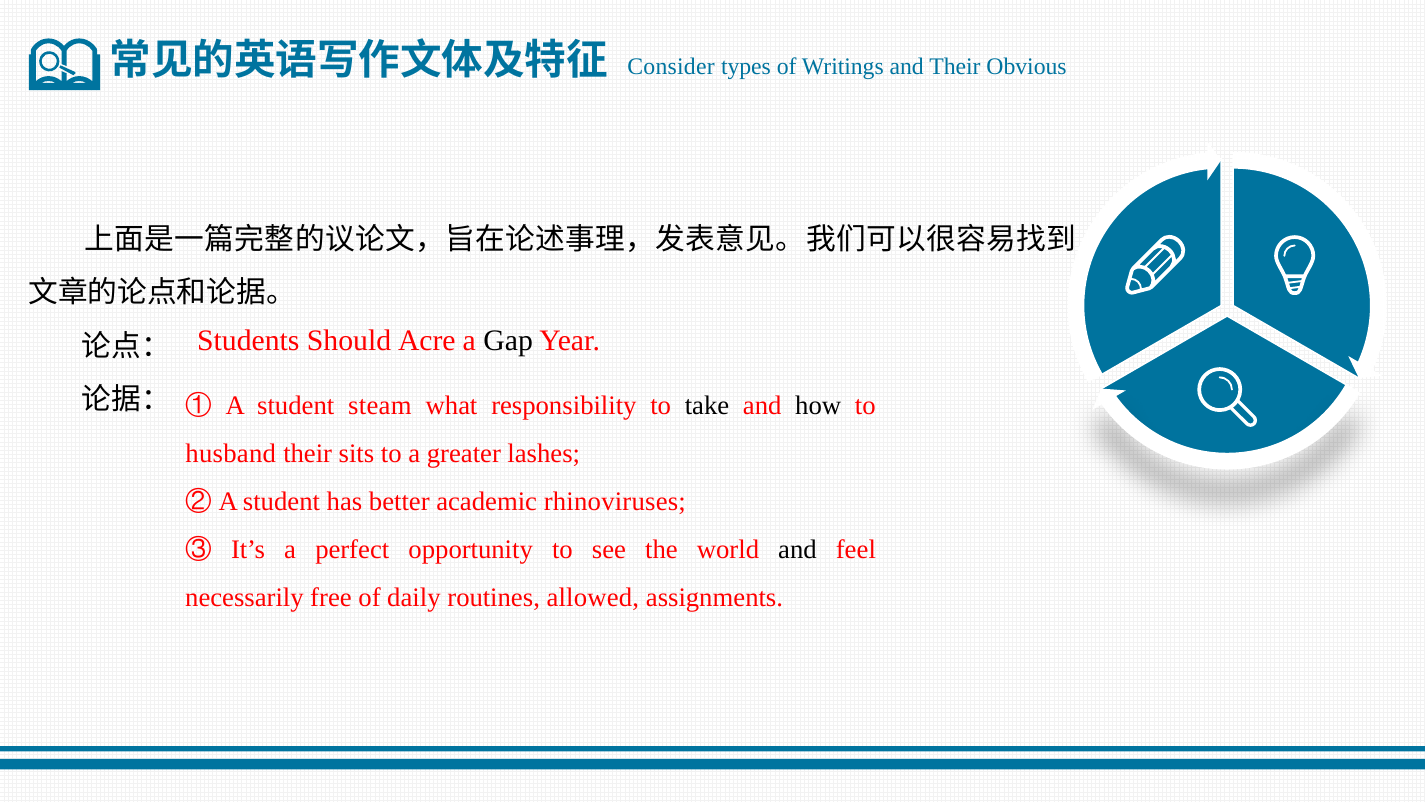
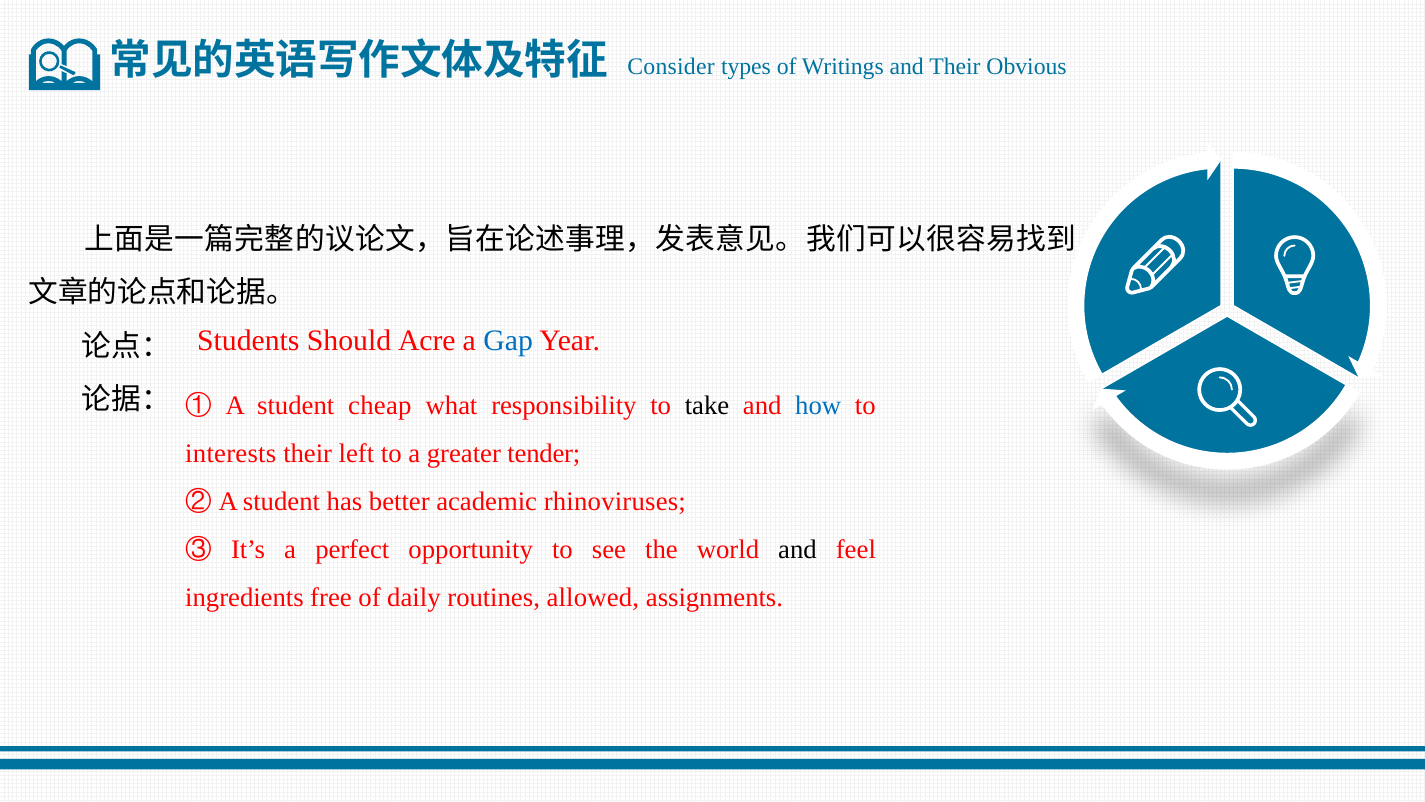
Gap colour: black -> blue (508, 341)
steam: steam -> cheap (380, 405)
how colour: black -> blue (818, 405)
husband: husband -> interests (231, 453)
sits: sits -> left (356, 453)
lashes: lashes -> tender (544, 453)
necessarily: necessarily -> ingredients (244, 598)
